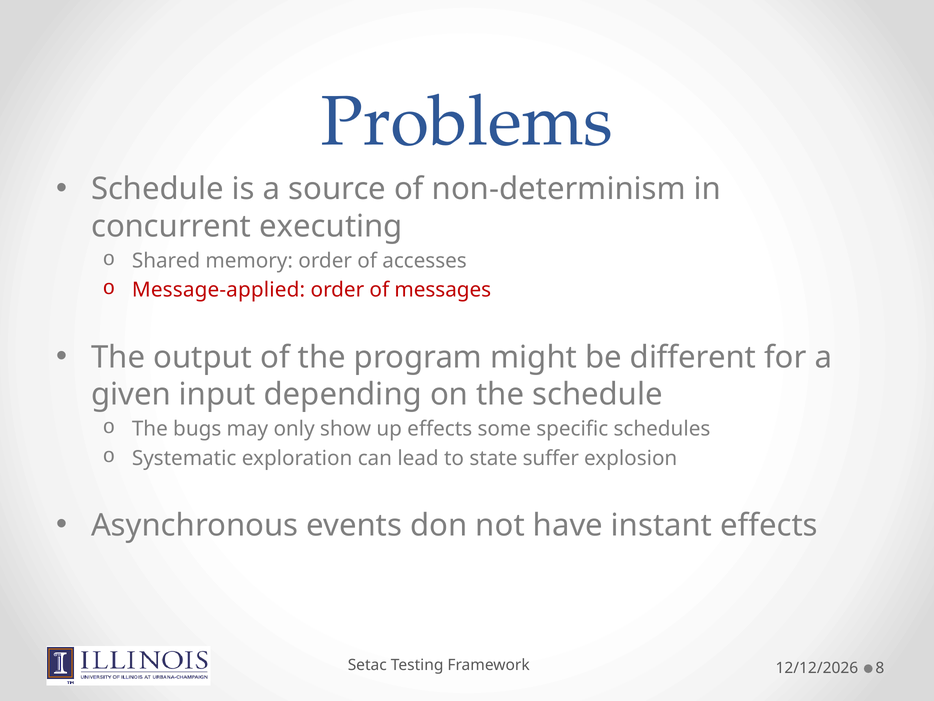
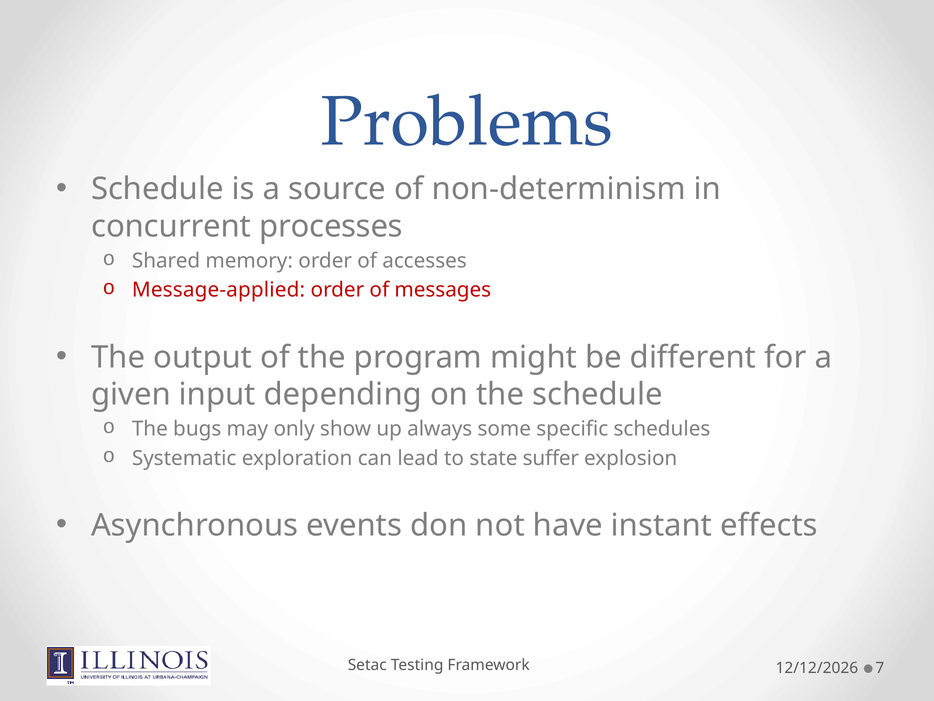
executing: executing -> processes (331, 226)
up effects: effects -> always (440, 429)
8: 8 -> 7 (880, 668)
